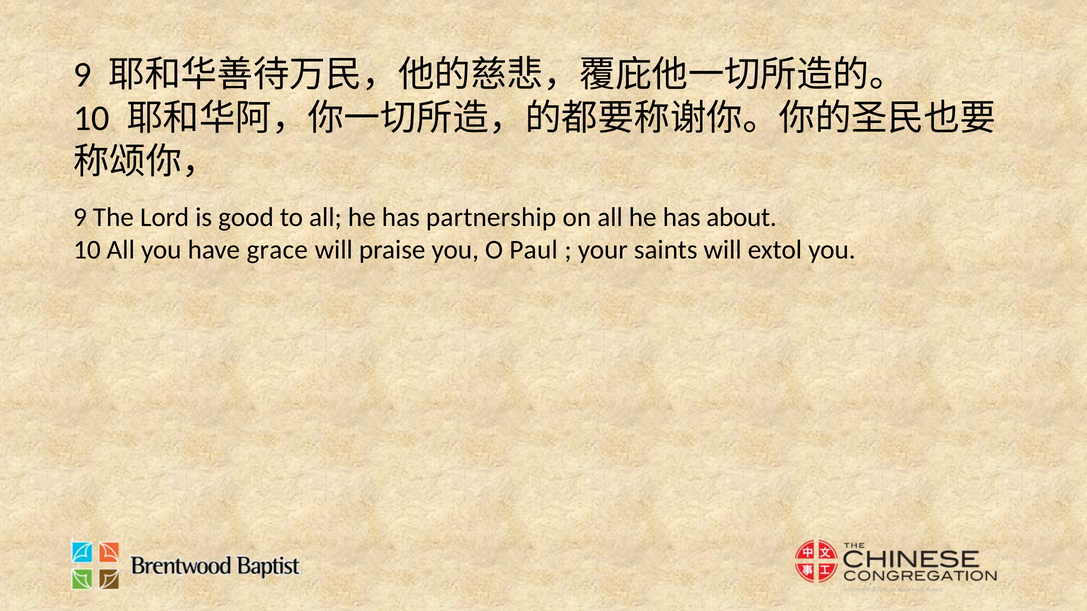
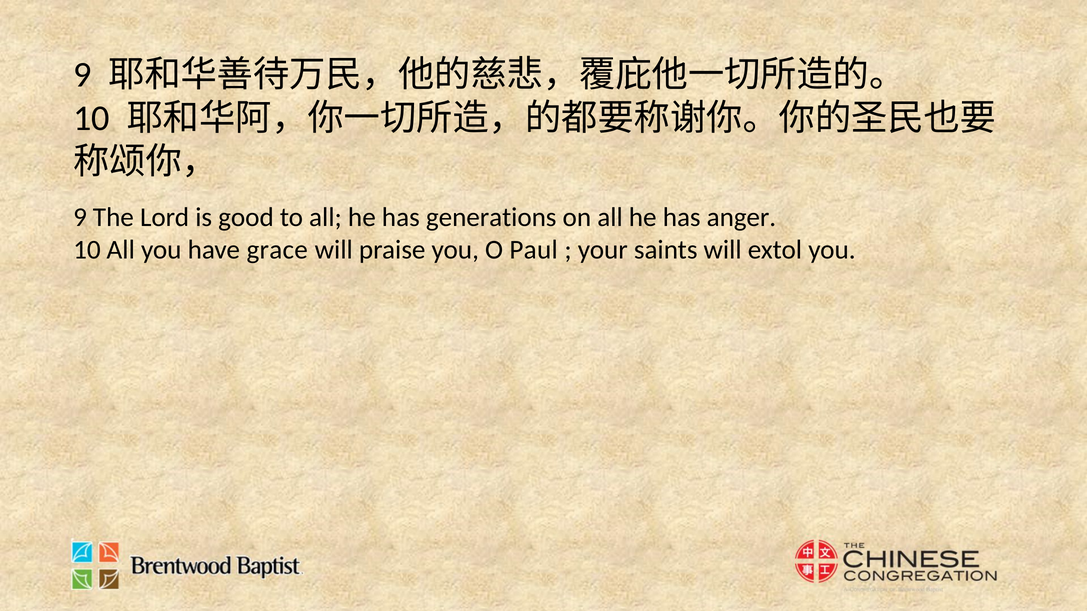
partnership: partnership -> generations (491, 217)
about: about -> anger (741, 217)
